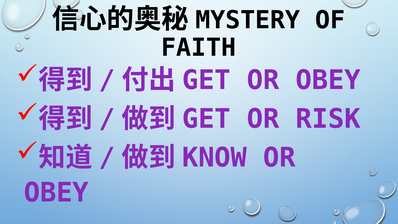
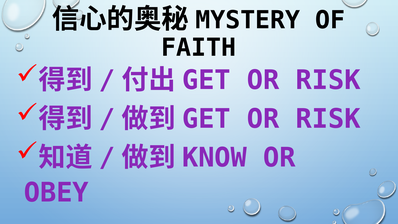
OBEY: OBEY -> RISK (328, 80)
